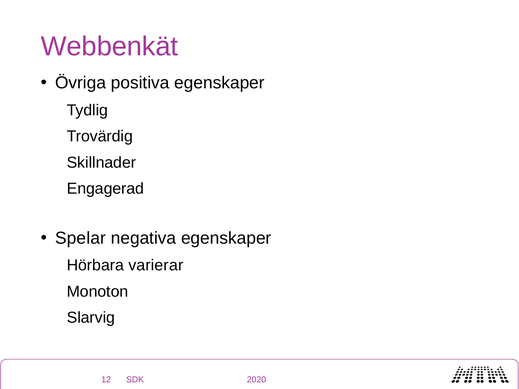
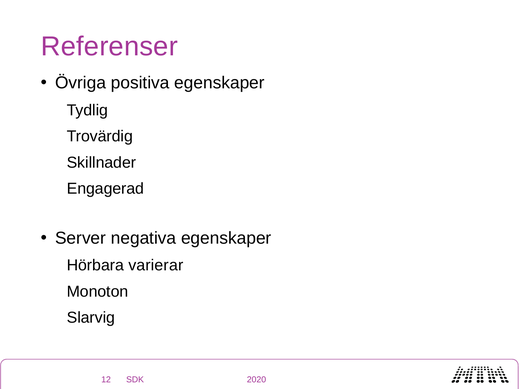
Webbenkät: Webbenkät -> Referenser (109, 46)
Spelar: Spelar -> Server (81, 238)
